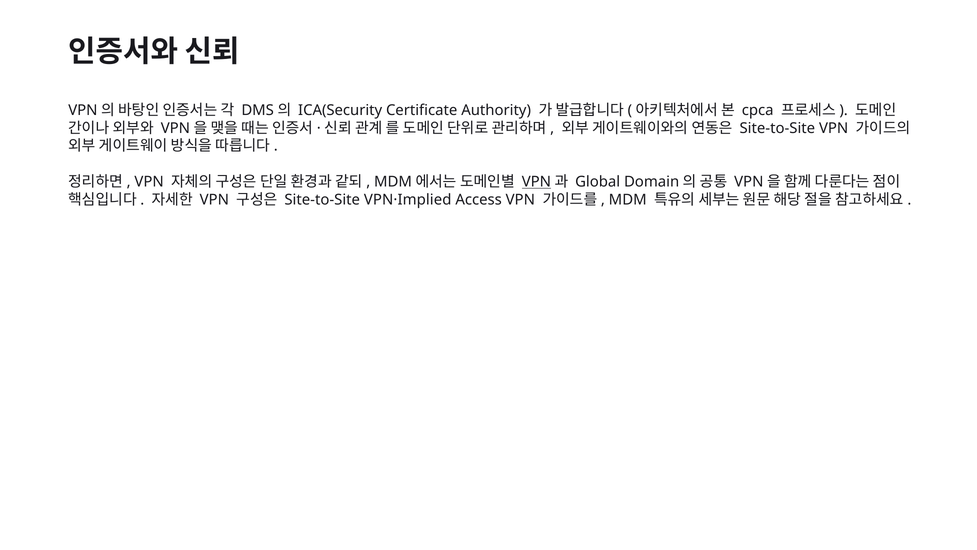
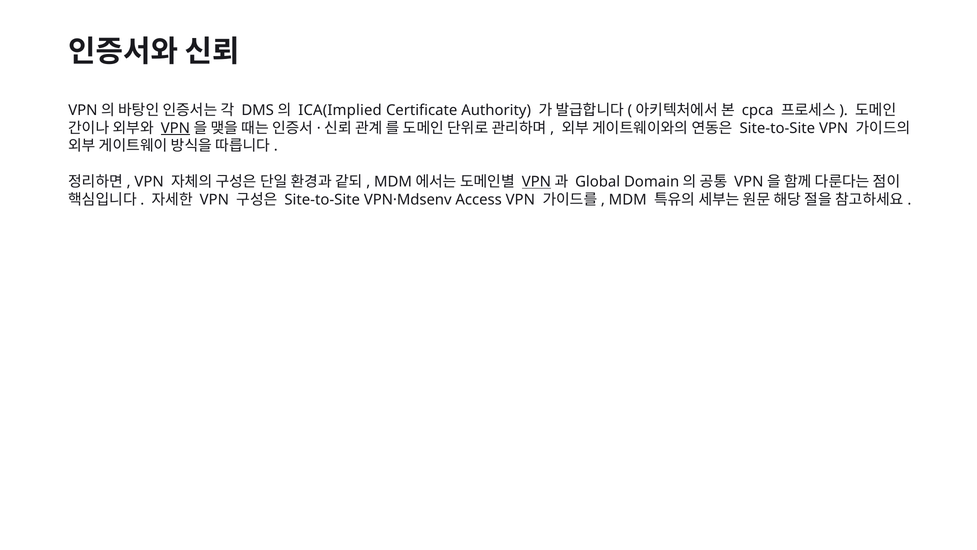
ICA(Security: ICA(Security -> ICA(Implied (340, 110)
VPN underline: none -> present (175, 128)
VPN·Implied: VPN·Implied -> VPN·Mdsenv (408, 200)
